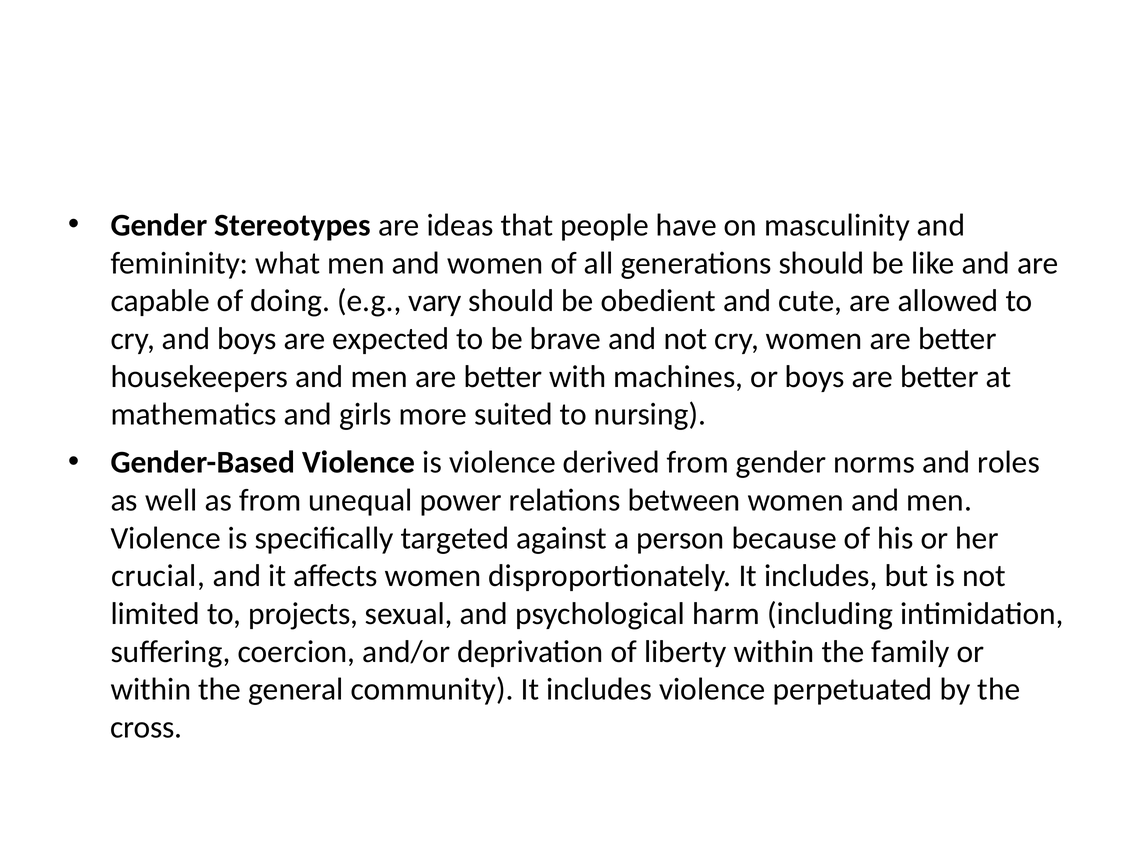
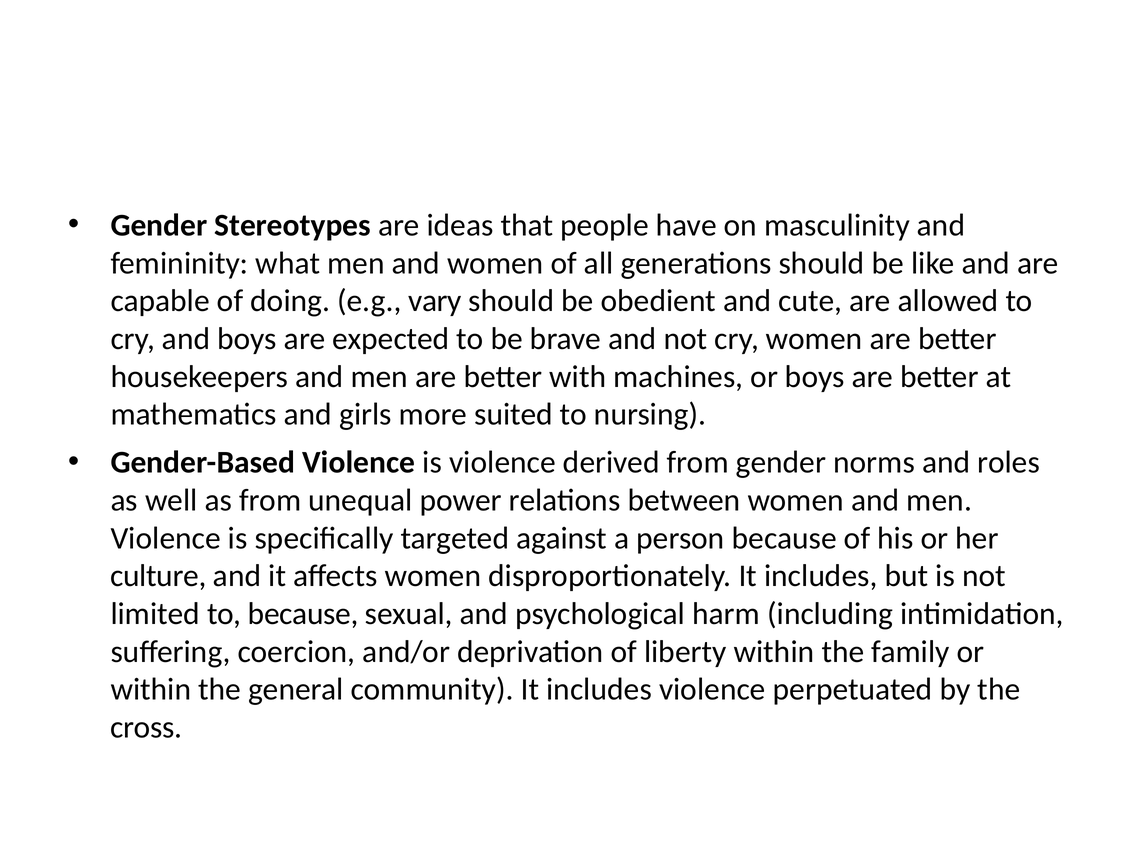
crucial: crucial -> culture (158, 576)
to projects: projects -> because (303, 613)
